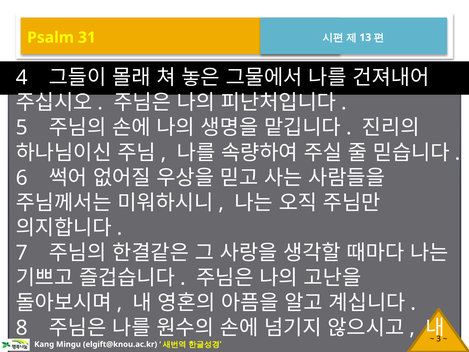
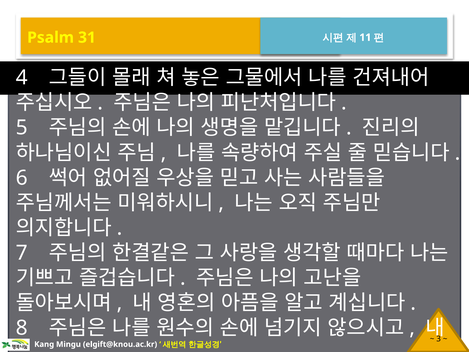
13: 13 -> 11 (365, 37)
